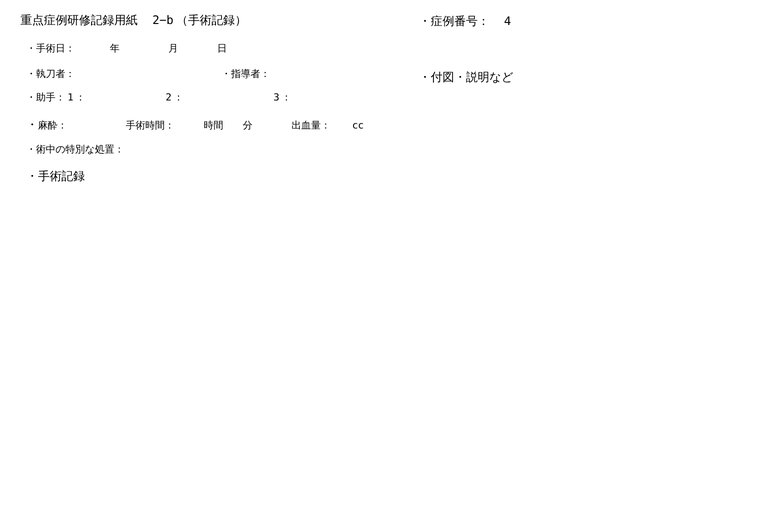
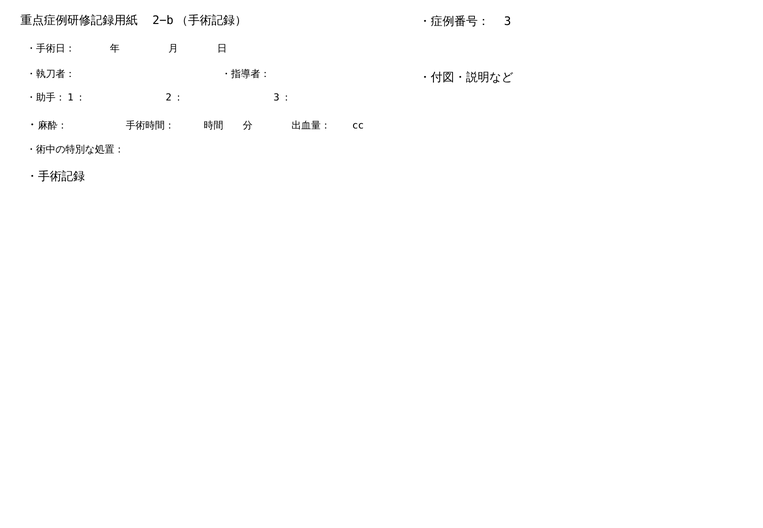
4: 4 -> 3 (508, 21)
